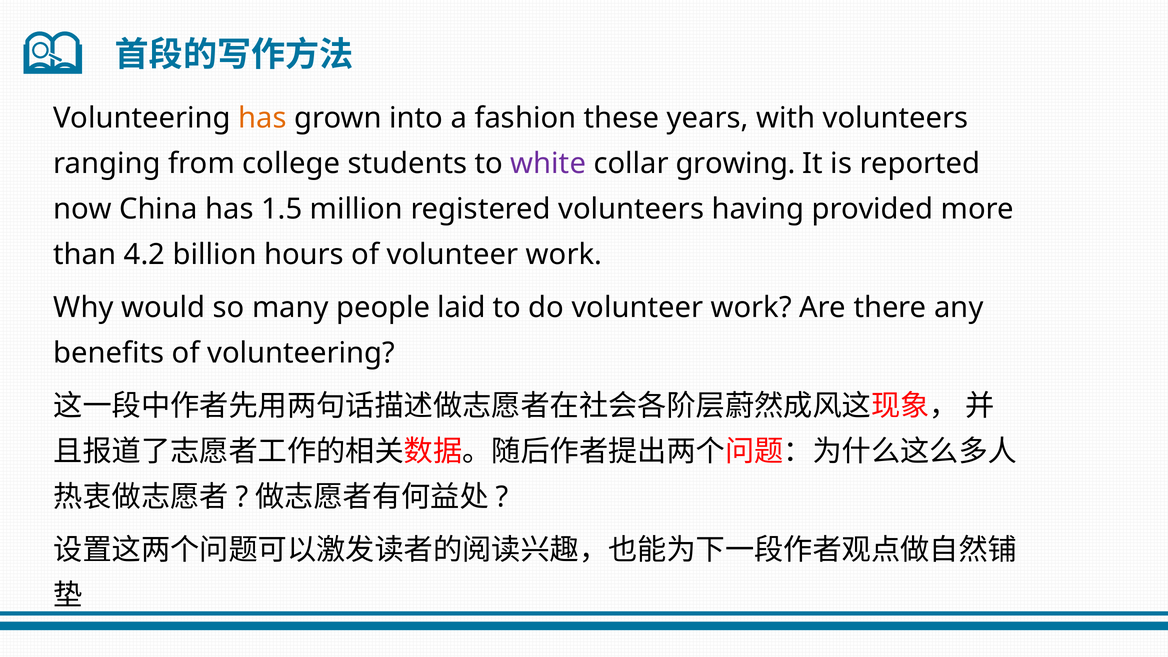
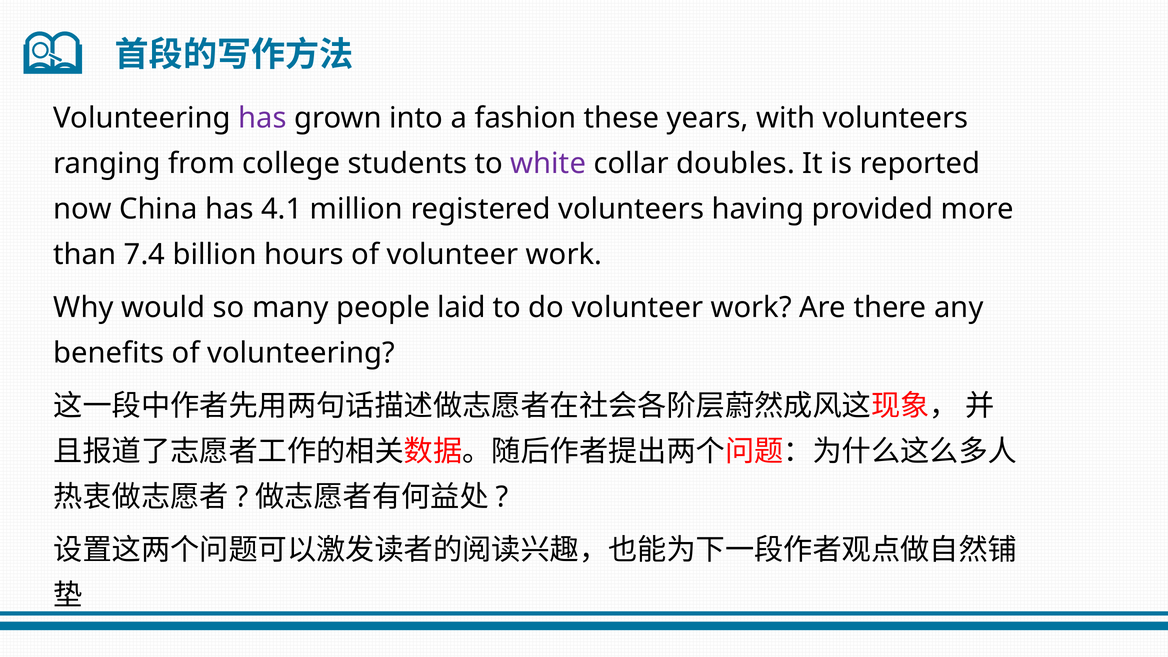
has colour: orange -> purple (262, 118)
growing: growing -> doubles (736, 164)
1.5: 1.5 -> 4.1 (282, 209)
4.2: 4.2 -> 7.4 (145, 255)
